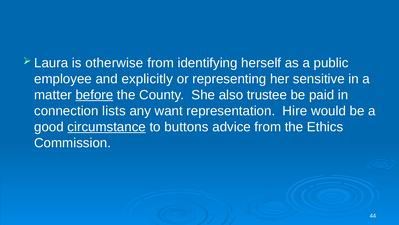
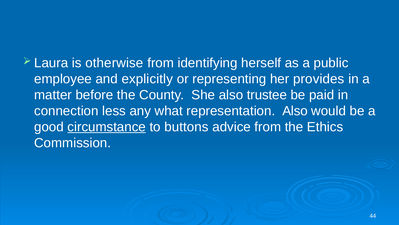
sensitive: sensitive -> provides (319, 79)
before underline: present -> none (94, 95)
lists: lists -> less (114, 111)
want: want -> what (169, 111)
representation Hire: Hire -> Also (295, 111)
